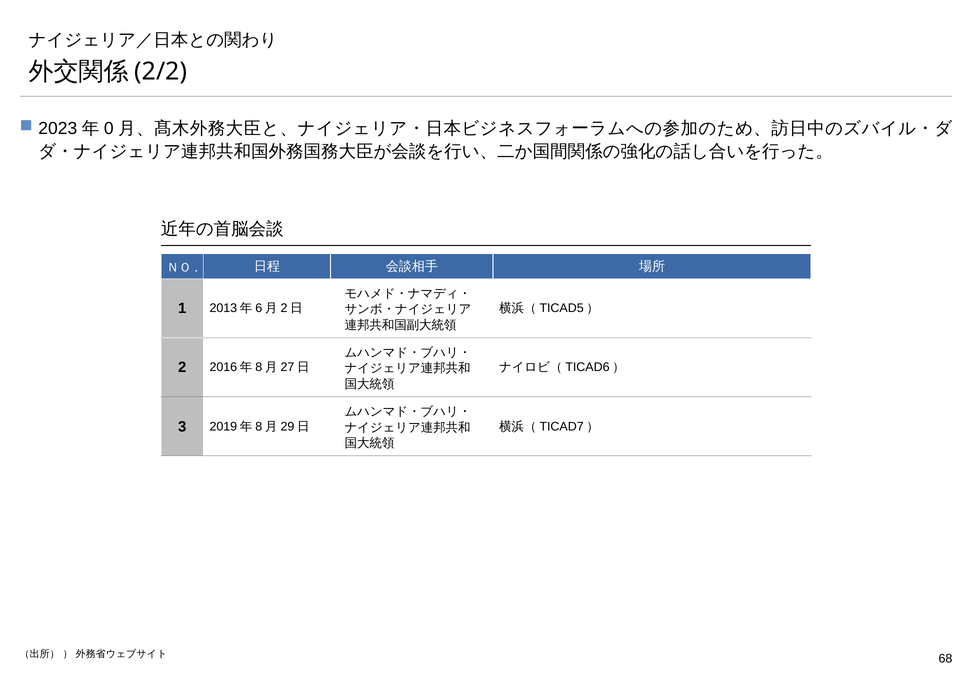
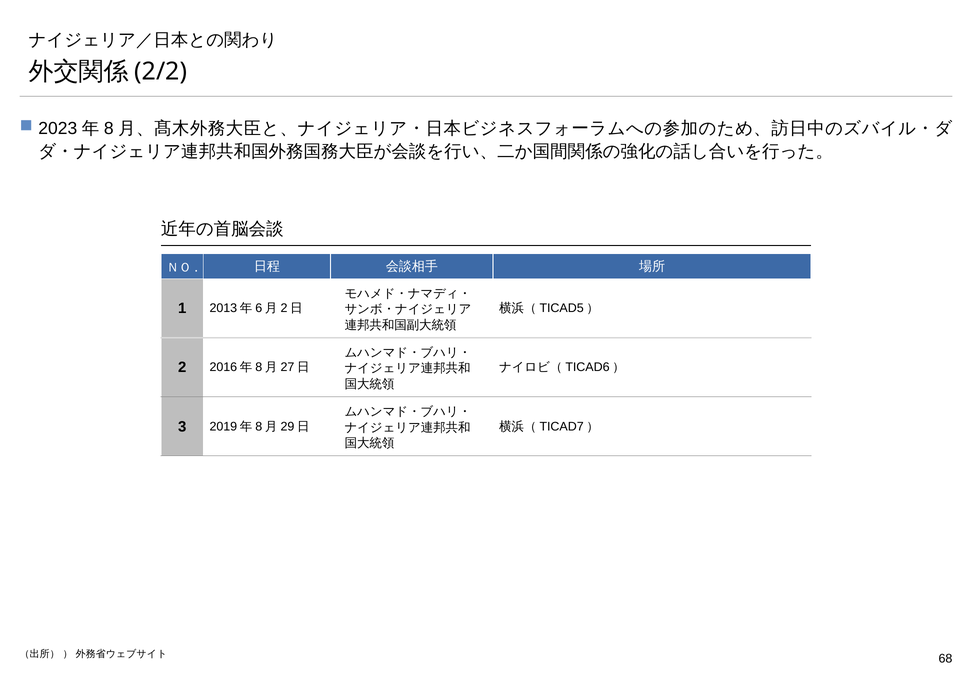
0: 0 -> 8 (109, 129)
